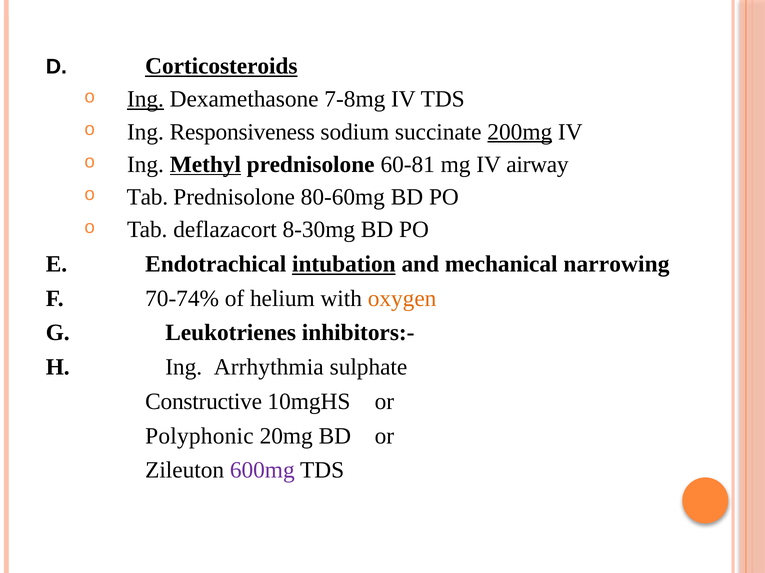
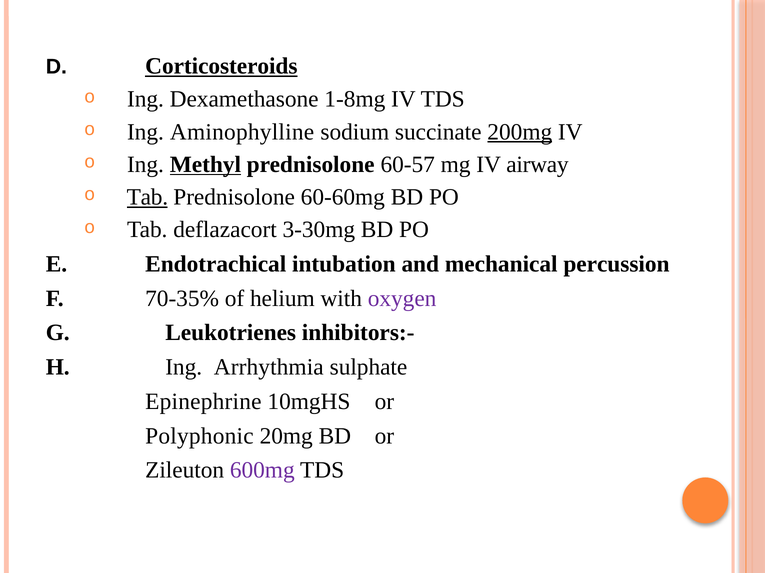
Ing underline: present -> none (145, 99)
7-8mg: 7-8mg -> 1-8mg (355, 99)
Responsiveness: Responsiveness -> Aminophylline (242, 132)
60-81: 60-81 -> 60-57 (408, 165)
Tab underline: none -> present (147, 197)
80-60mg: 80-60mg -> 60-60mg (343, 197)
8-30mg: 8-30mg -> 3-30mg (319, 230)
intubation underline: present -> none (344, 264)
narrowing: narrowing -> percussion (616, 264)
70-74%: 70-74% -> 70-35% (182, 299)
oxygen colour: orange -> purple (402, 299)
Constructive: Constructive -> Epinephrine (203, 402)
